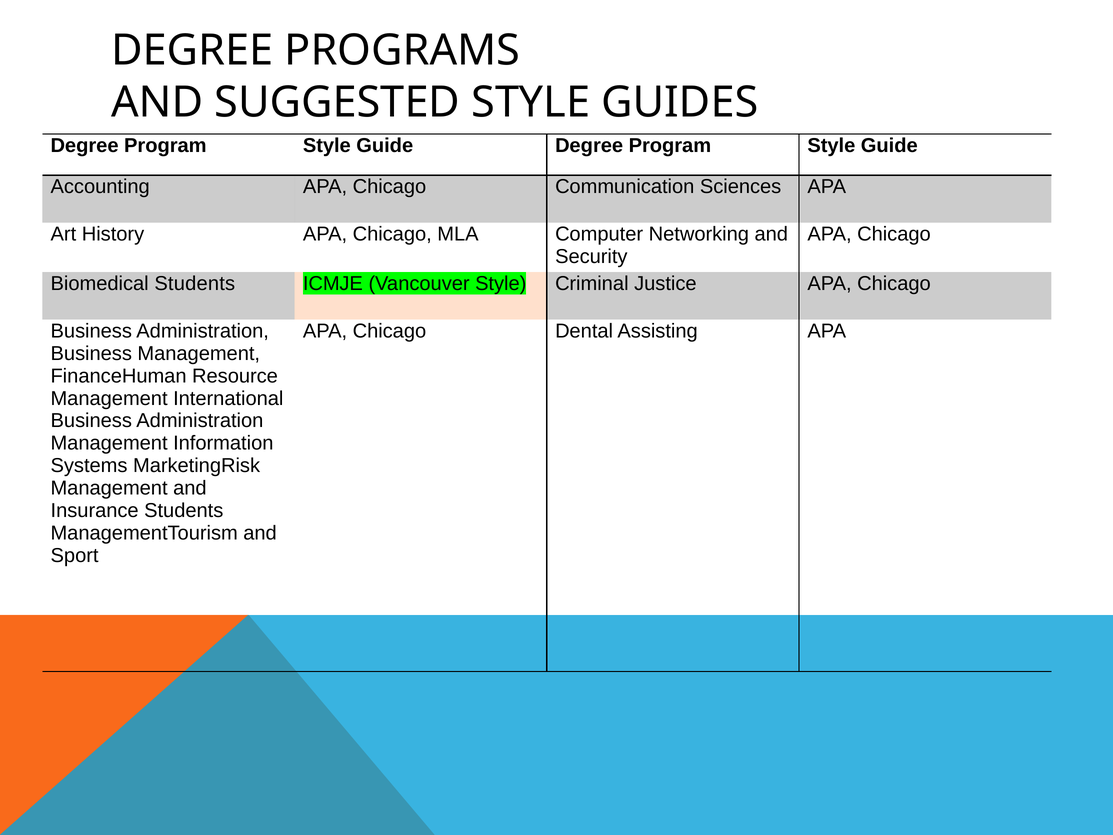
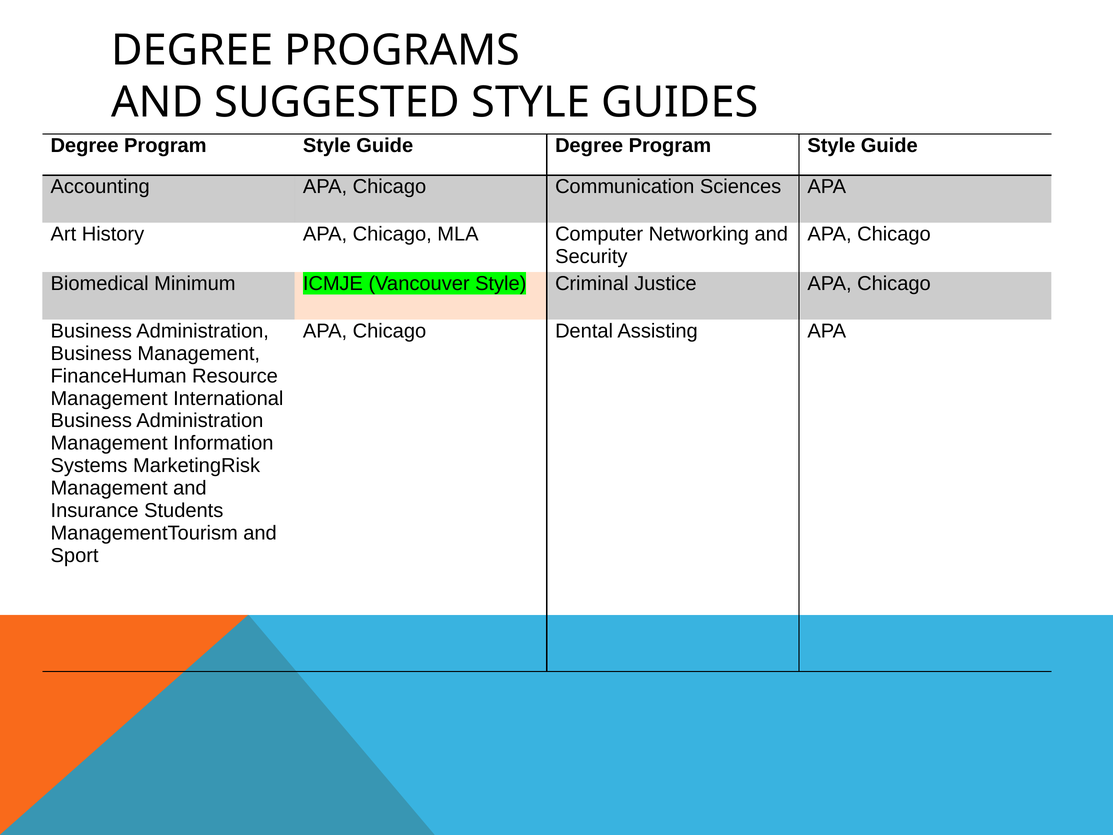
Biomedical Students: Students -> Minimum (195, 284)
